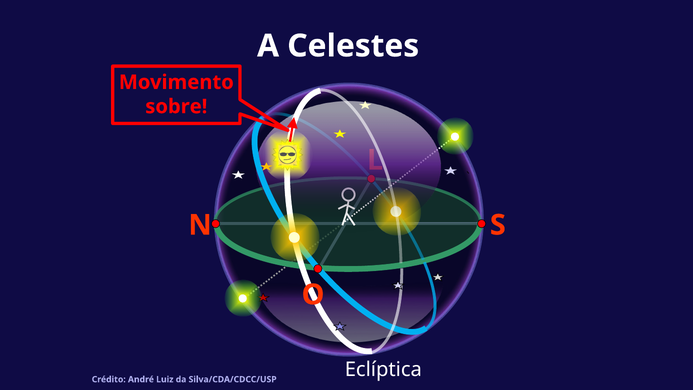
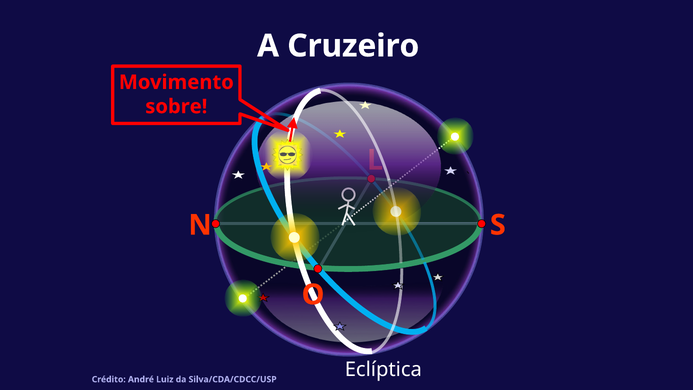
Celestes: Celestes -> Cruzeiro (353, 46)
